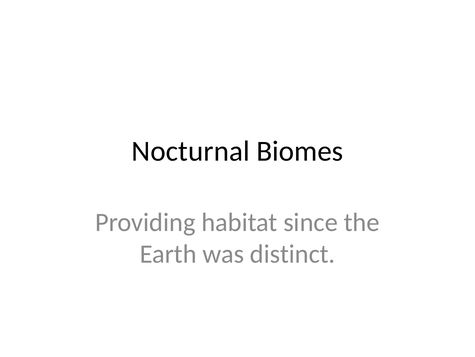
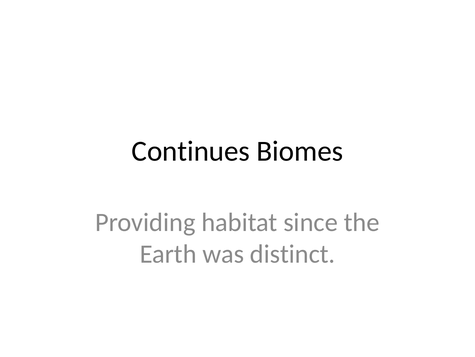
Nocturnal: Nocturnal -> Continues (191, 151)
